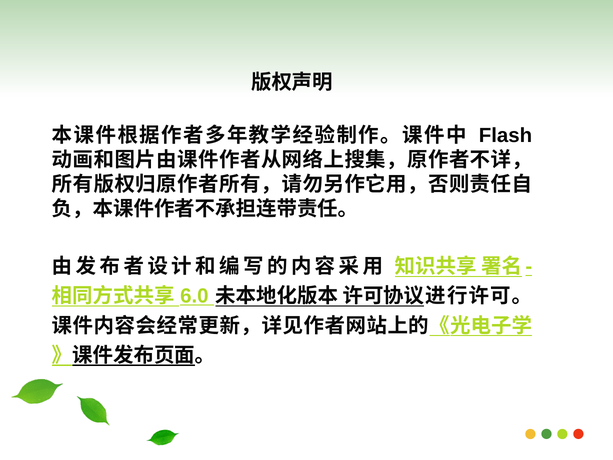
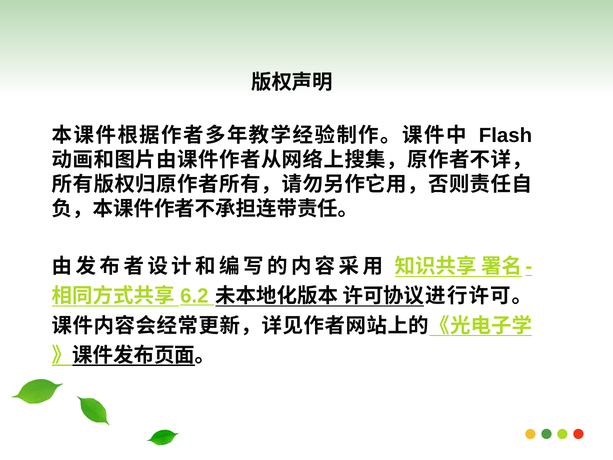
6.0: 6.0 -> 6.2 (194, 296)
